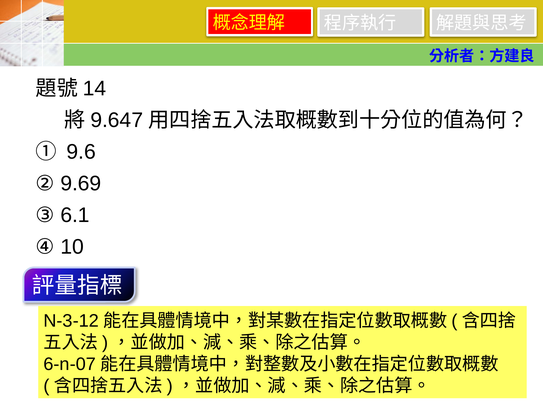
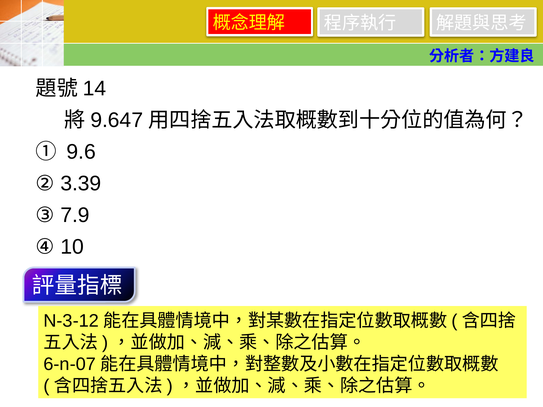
9.69: 9.69 -> 3.39 (81, 184)
6.1: 6.1 -> 7.9 (75, 215)
